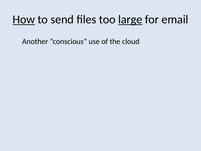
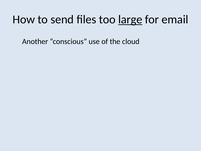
How underline: present -> none (24, 19)
